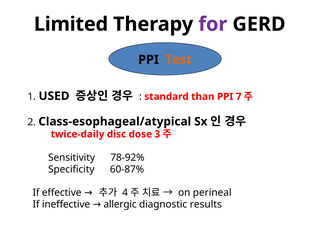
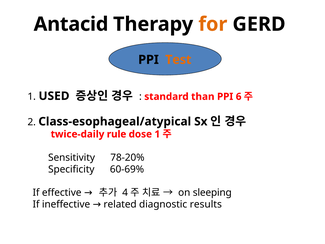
Limited: Limited -> Antacid (71, 24)
for colour: purple -> orange (213, 24)
7: 7 -> 6 (239, 97)
disc: disc -> rule (117, 134)
dose 3: 3 -> 1 (157, 134)
78-92%: 78-92% -> 78-20% (127, 157)
60-87%: 60-87% -> 60-69% (127, 169)
perineal: perineal -> sleeping (212, 192)
allergic: allergic -> related (120, 204)
